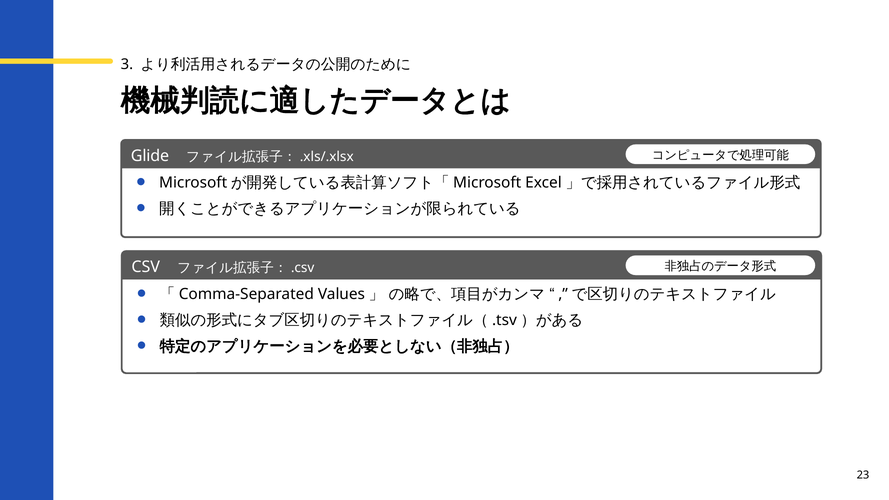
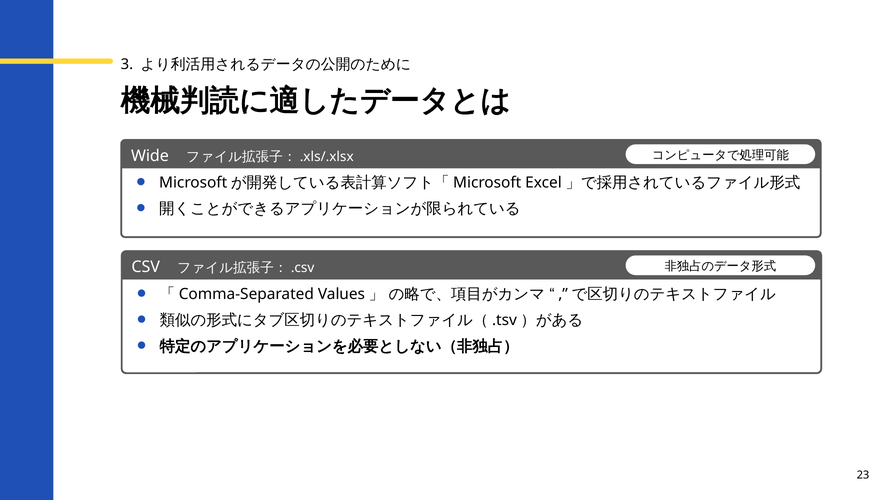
Glide: Glide -> Wide (150, 156)
